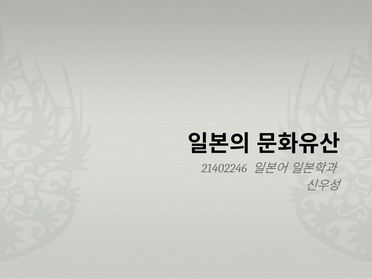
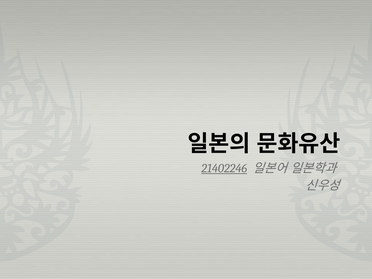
21402246 underline: none -> present (224, 168)
